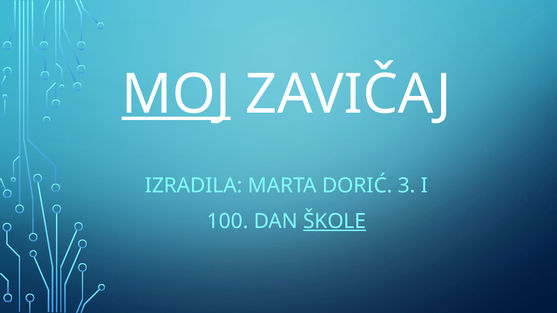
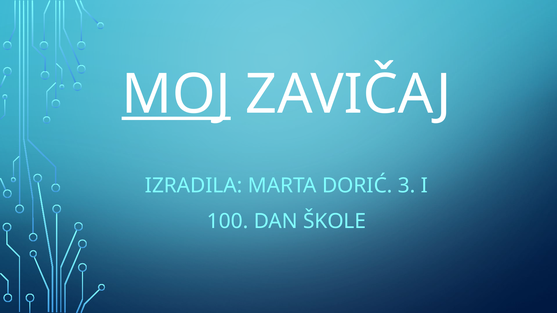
ŠKOLE underline: present -> none (335, 222)
